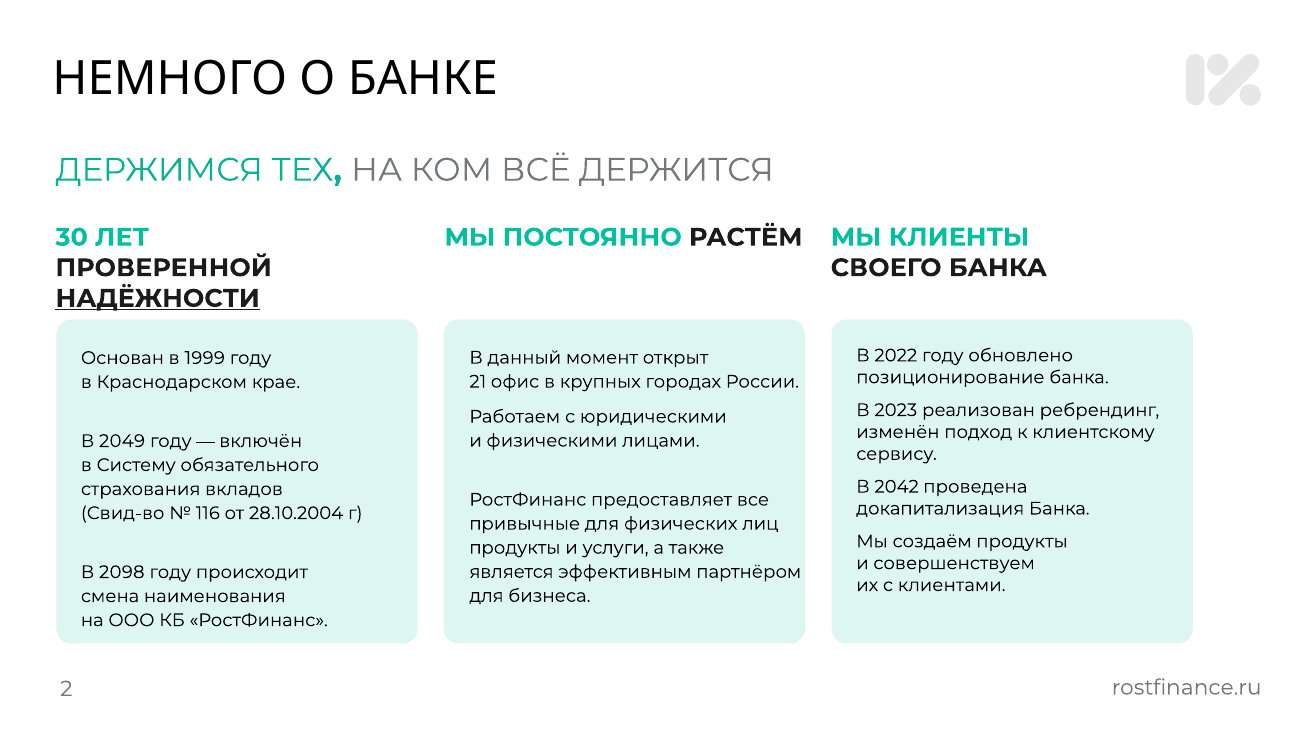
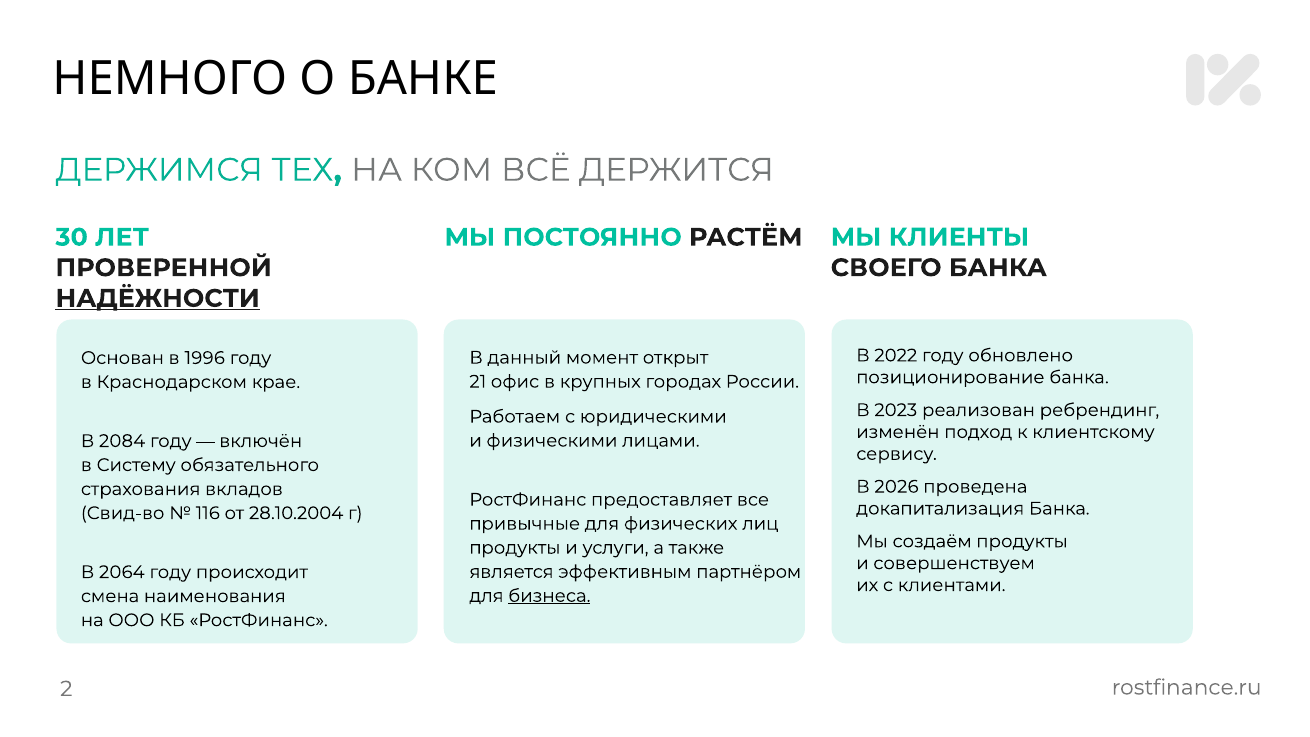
1999: 1999 -> 1996 (205, 358)
2049: 2049 -> 2084 (122, 441)
2042: 2042 -> 2026 (896, 487)
2098: 2098 -> 2064 (122, 572)
бизнеса underline: none -> present (549, 596)
